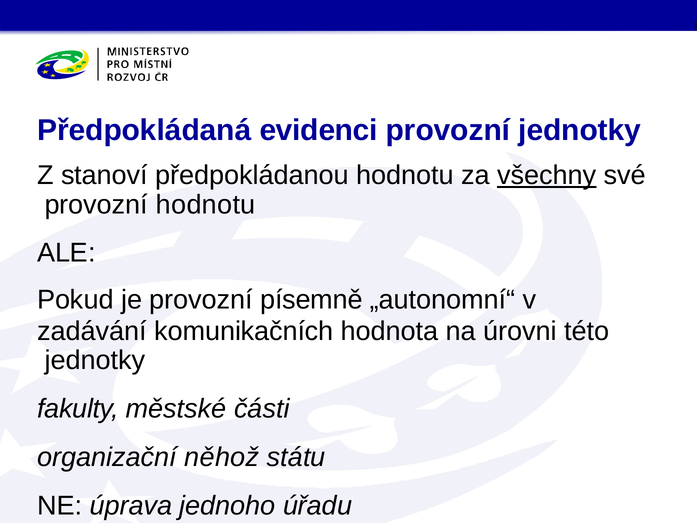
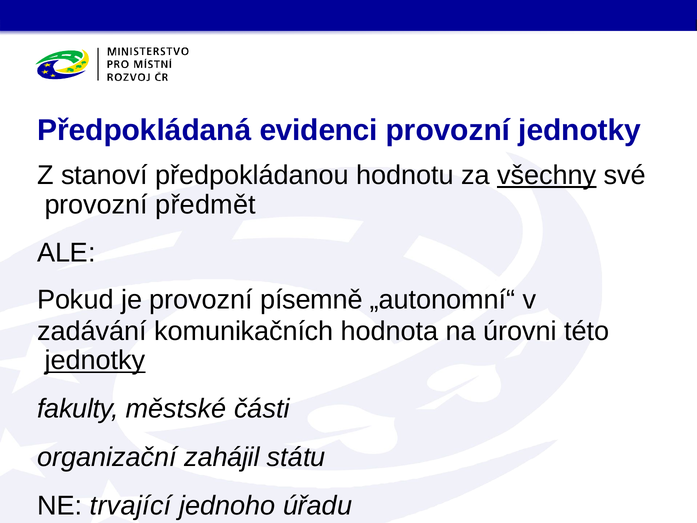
provozní hodnotu: hodnotu -> předmět (206, 205)
jednotky underline: none -> present (95, 360)
něhož: něhož -> zahájil (222, 457)
úprava: úprava -> trvající (131, 506)
